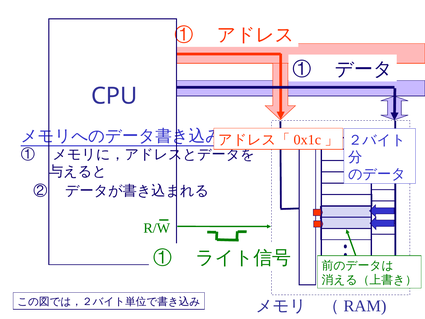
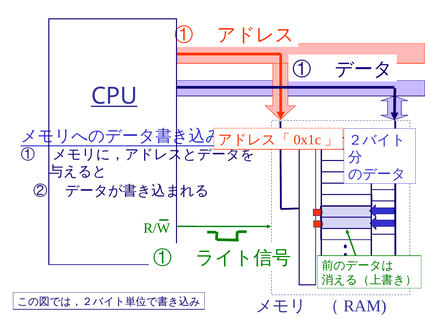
CPU underline: none -> present (114, 96)
